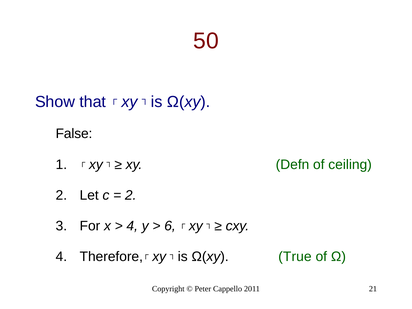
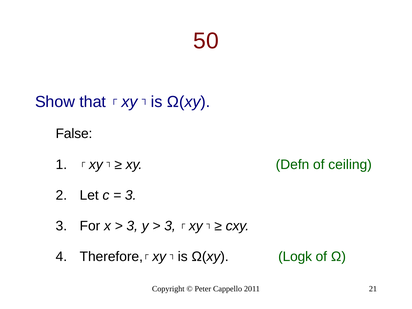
2: 2 -> 3 (131, 195)
4: 4 -> 3 (132, 226)
6: 6 -> 3 (170, 226)
True: True -> Logk (295, 257)
